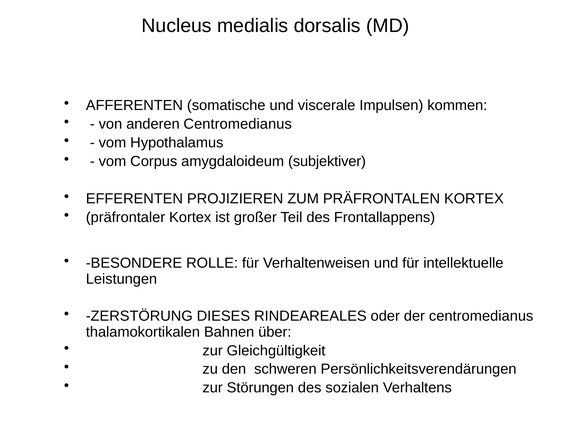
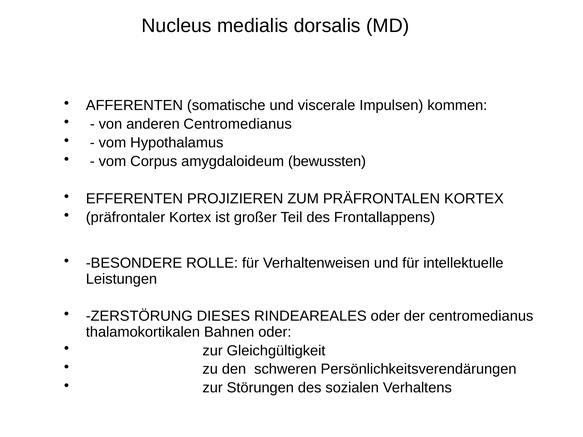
subjektiver: subjektiver -> bewussten (327, 162)
Bahnen über: über -> oder (275, 332)
